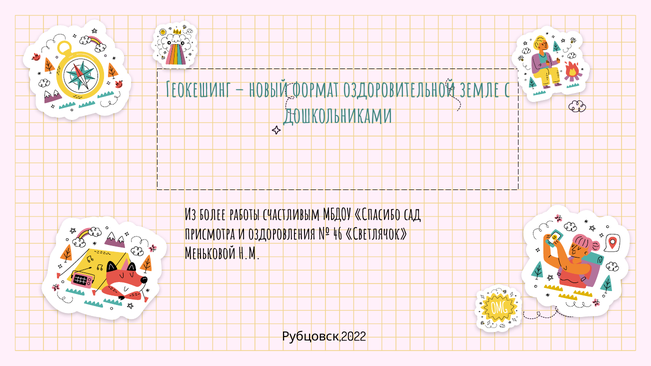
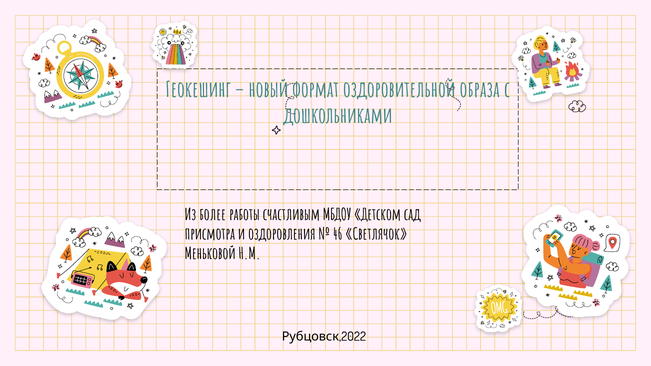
земле: земле -> образа (480, 90)
Спасибо: Спасибо -> Детском (378, 215)
